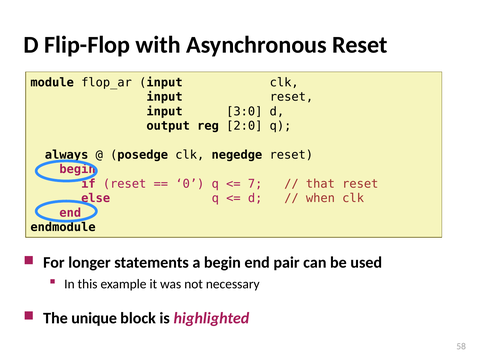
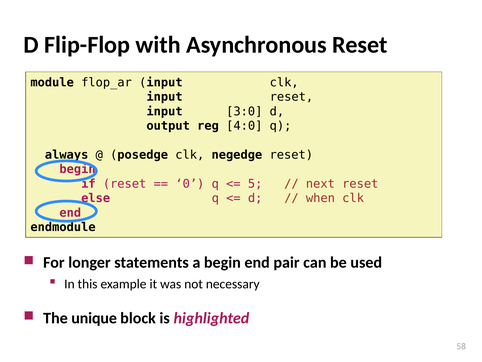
2:0: 2:0 -> 4:0 (244, 126)
7: 7 -> 5 (255, 184)
that: that -> next (320, 184)
